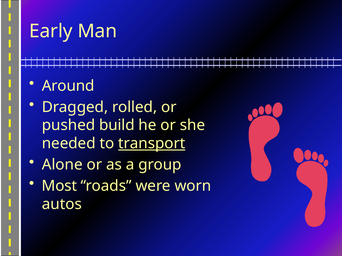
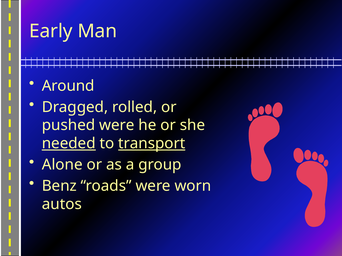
pushed build: build -> were (117, 125)
needed underline: none -> present (69, 144)
Most: Most -> Benz (59, 186)
